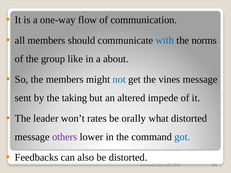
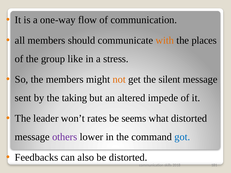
with colour: blue -> orange (165, 41)
norms: norms -> places (204, 41)
about: about -> stress (116, 59)
not colour: blue -> orange (119, 80)
vines: vines -> silent (169, 80)
orally: orally -> seems (134, 119)
